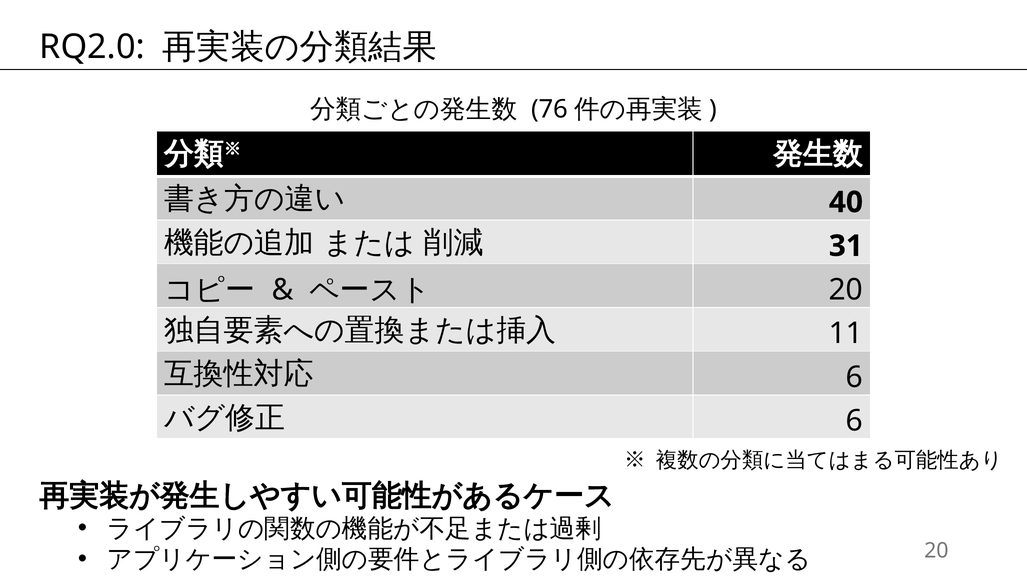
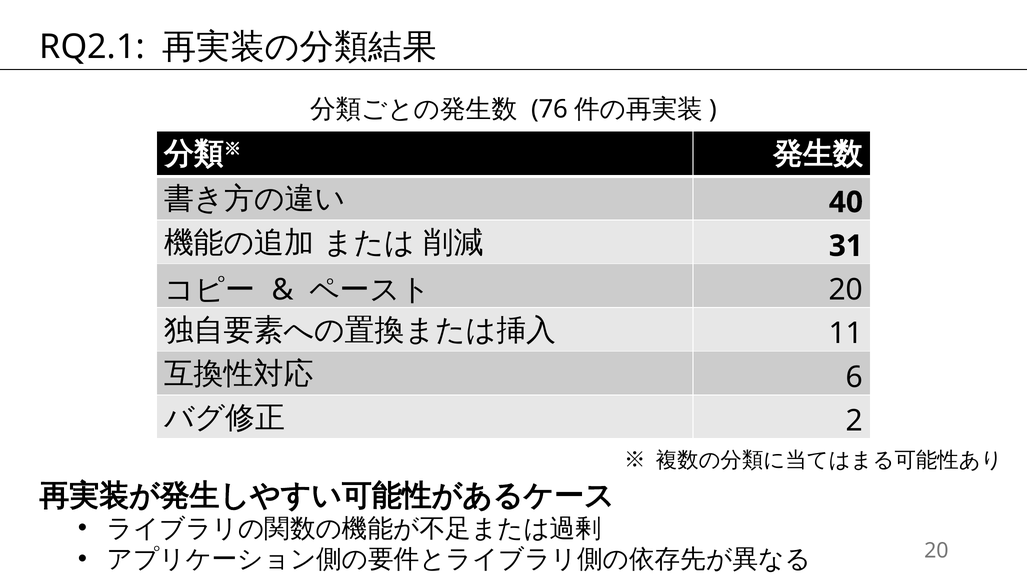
RQ2.0: RQ2.0 -> RQ2.1 (92, 47)
6: 6 -> 2 (854, 421)
